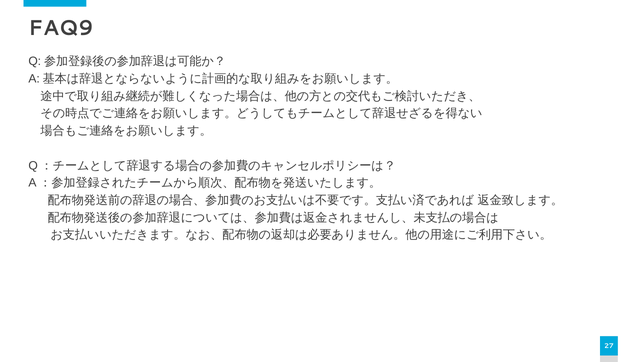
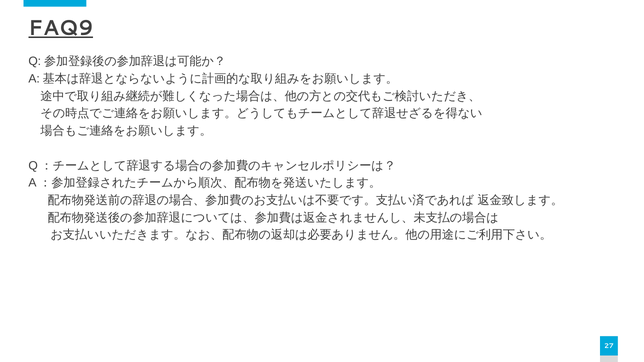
FAQ9 underline: none -> present (61, 28)
